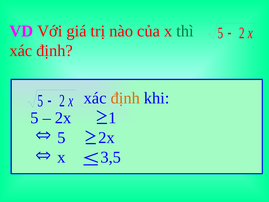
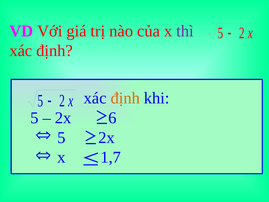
thì colour: green -> purple (185, 31)
1: 1 -> 6 (112, 118)
3,5: 3,5 -> 1,7 (111, 157)
